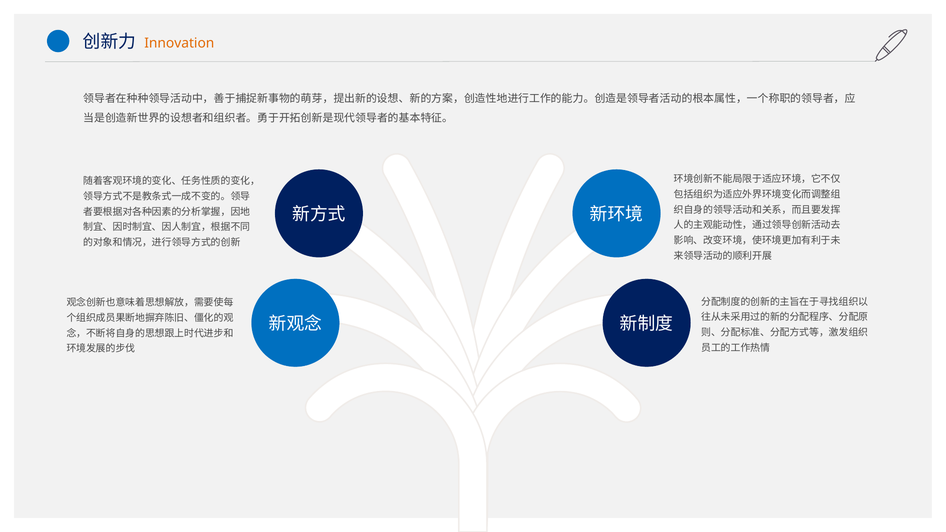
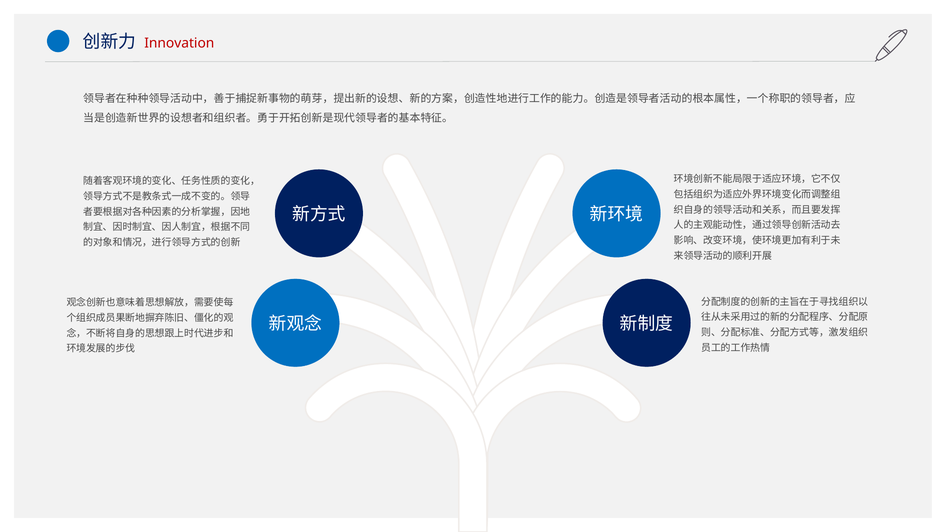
Innovation colour: orange -> red (179, 43)
